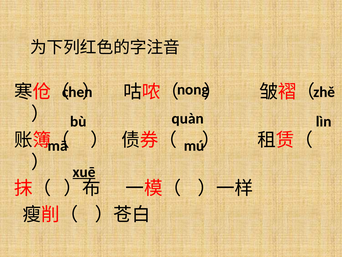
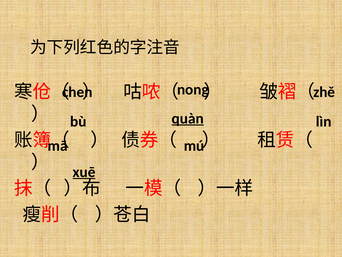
quàn underline: none -> present (188, 118)
